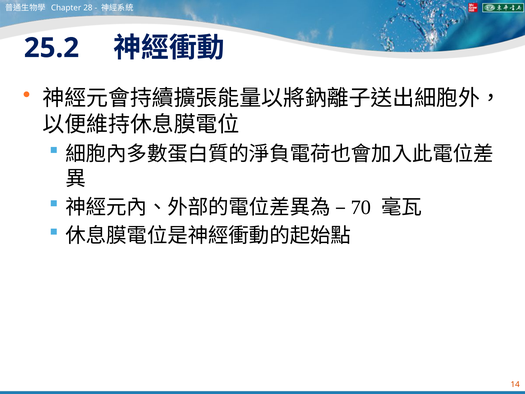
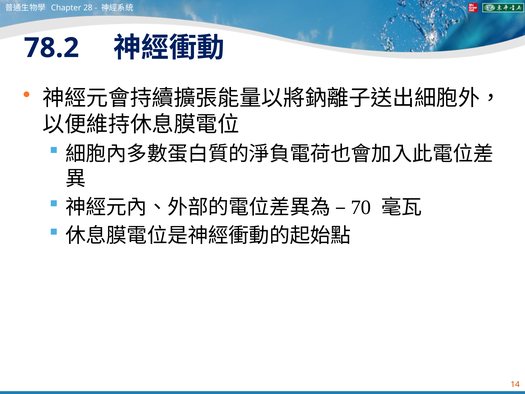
25.2: 25.2 -> 78.2 (51, 48)
